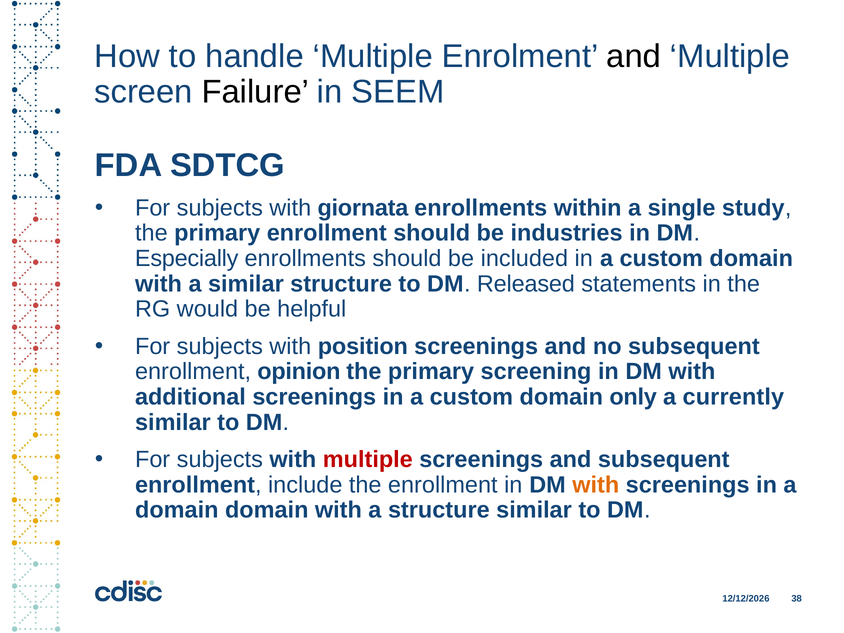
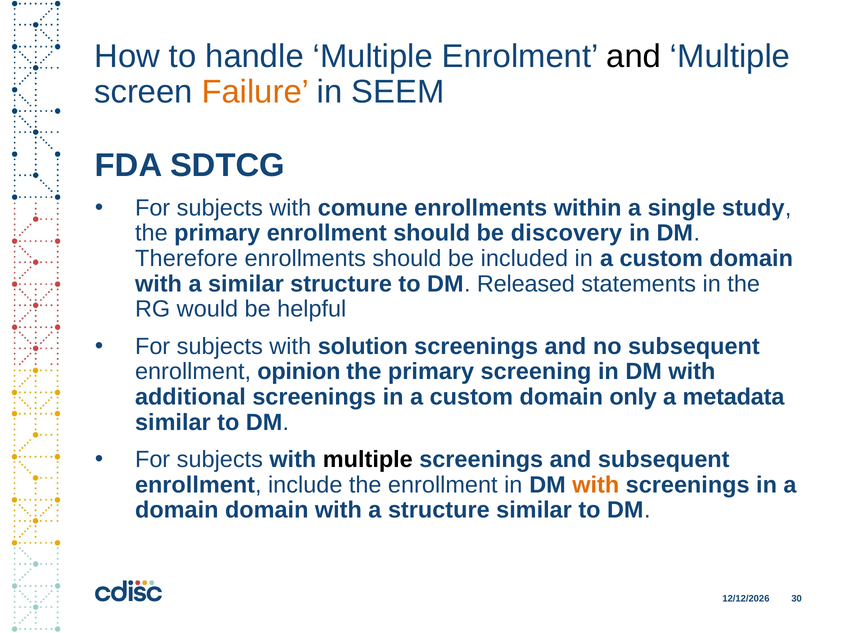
Failure colour: black -> orange (255, 92)
giornata: giornata -> comune (363, 208)
industries: industries -> discovery (566, 233)
Especially: Especially -> Therefore (187, 258)
position: position -> solution (363, 346)
currently: currently -> metadata (734, 397)
multiple colour: red -> black (368, 459)
38: 38 -> 30 (797, 599)
